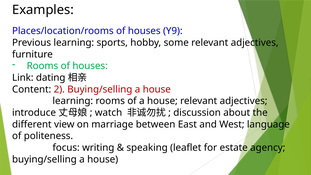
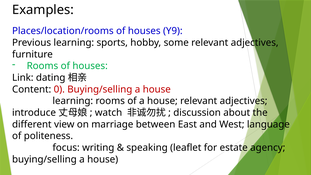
2: 2 -> 0 (59, 89)
